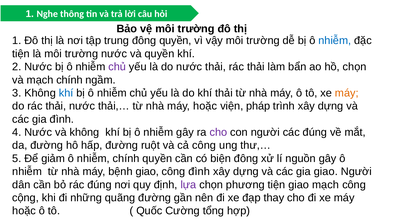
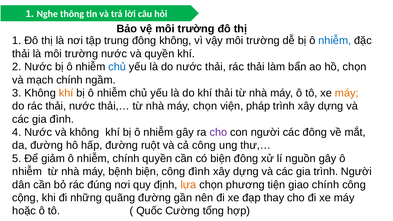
đông quyền: quyền -> không (175, 41)
tiện: tiện -> thải (21, 54)
chủ colour: purple -> blue (117, 67)
khí colour: blue -> orange (66, 93)
nhà máy hoặc: hoặc -> chọn (205, 106)
các đúng: đúng -> đông (315, 132)
bệnh giao: giao -> biện (147, 172)
gia giao: giao -> trình (326, 172)
lựa colour: purple -> orange (188, 185)
giao mạch: mạch -> chính (326, 185)
